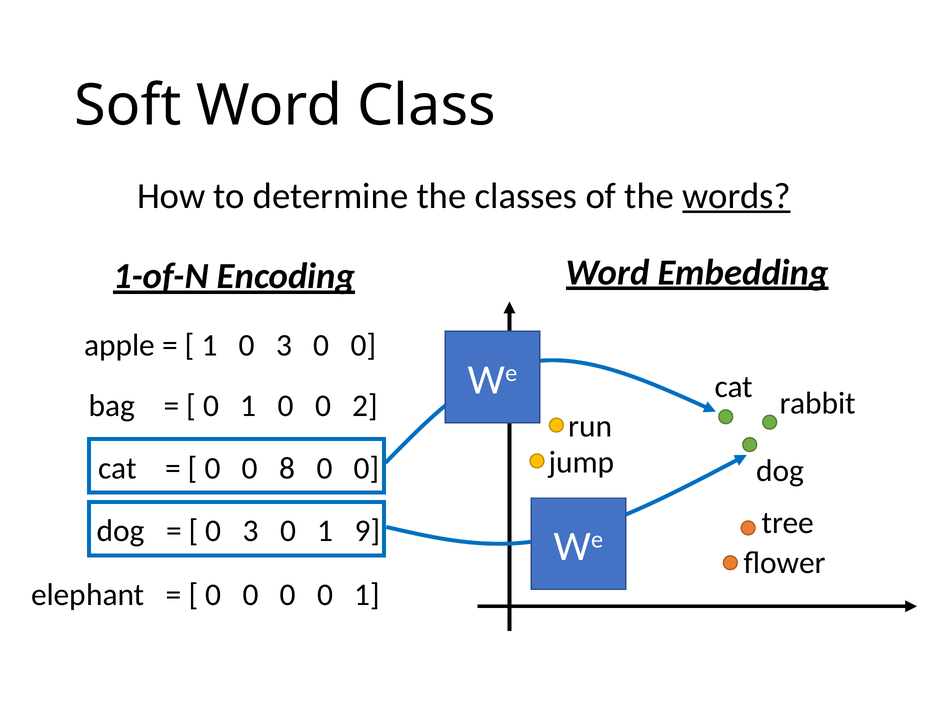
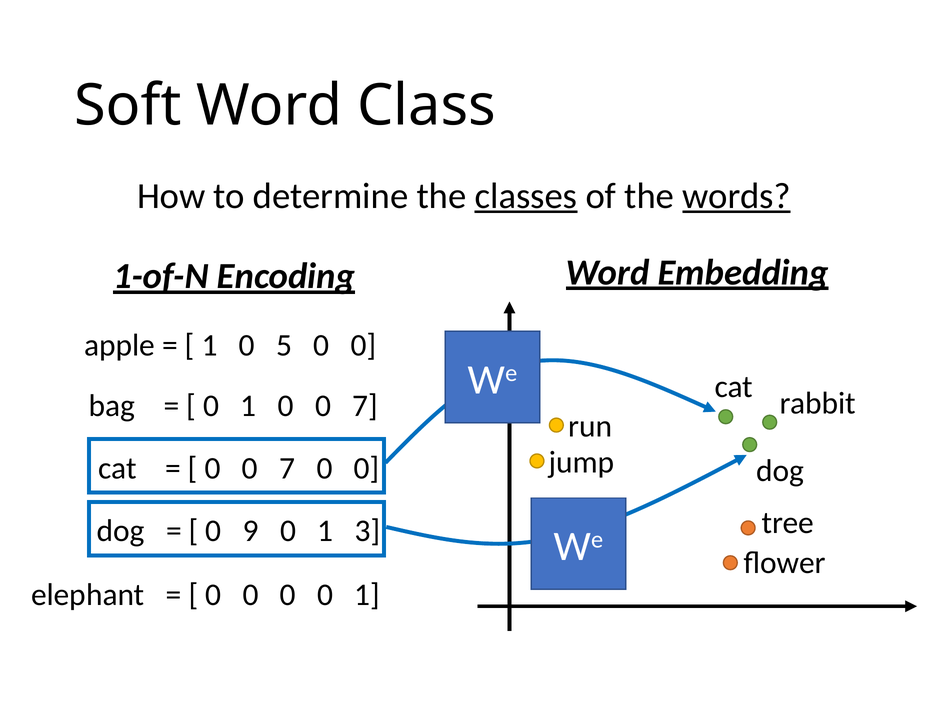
classes underline: none -> present (526, 196)
1 0 3: 3 -> 5 (284, 346)
1 0 0 2: 2 -> 7 (365, 406)
8: 8 -> 7 (287, 468)
3: 3 -> 9 (251, 531)
9: 9 -> 3 (367, 531)
